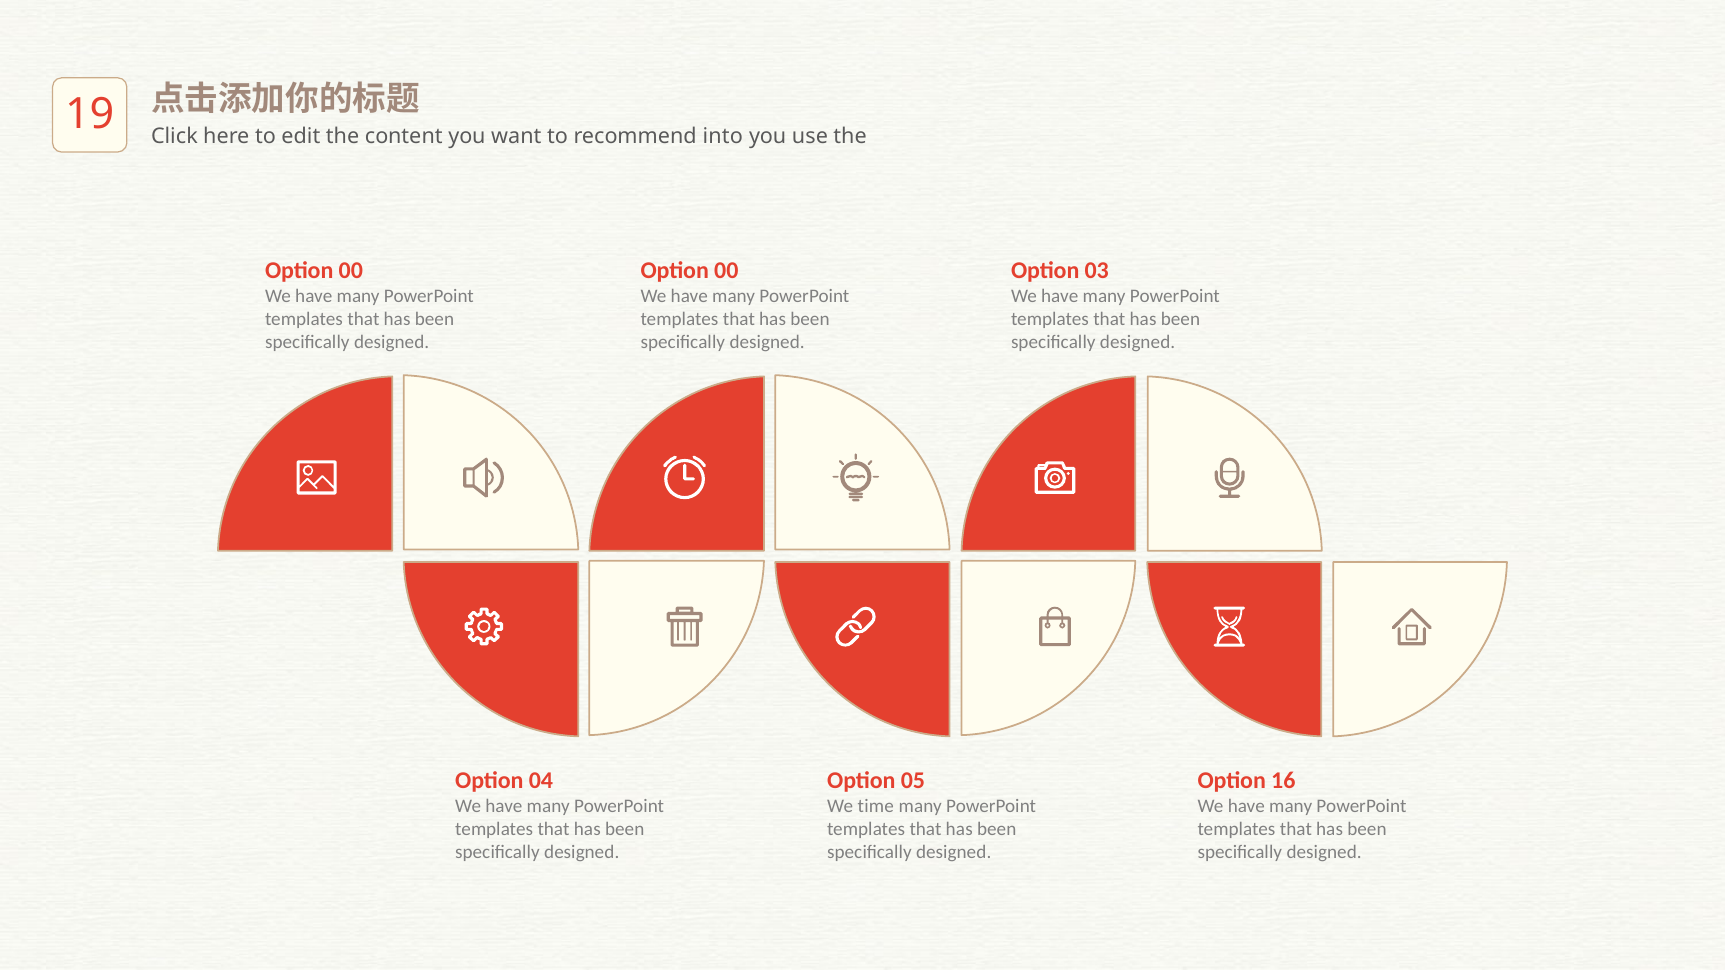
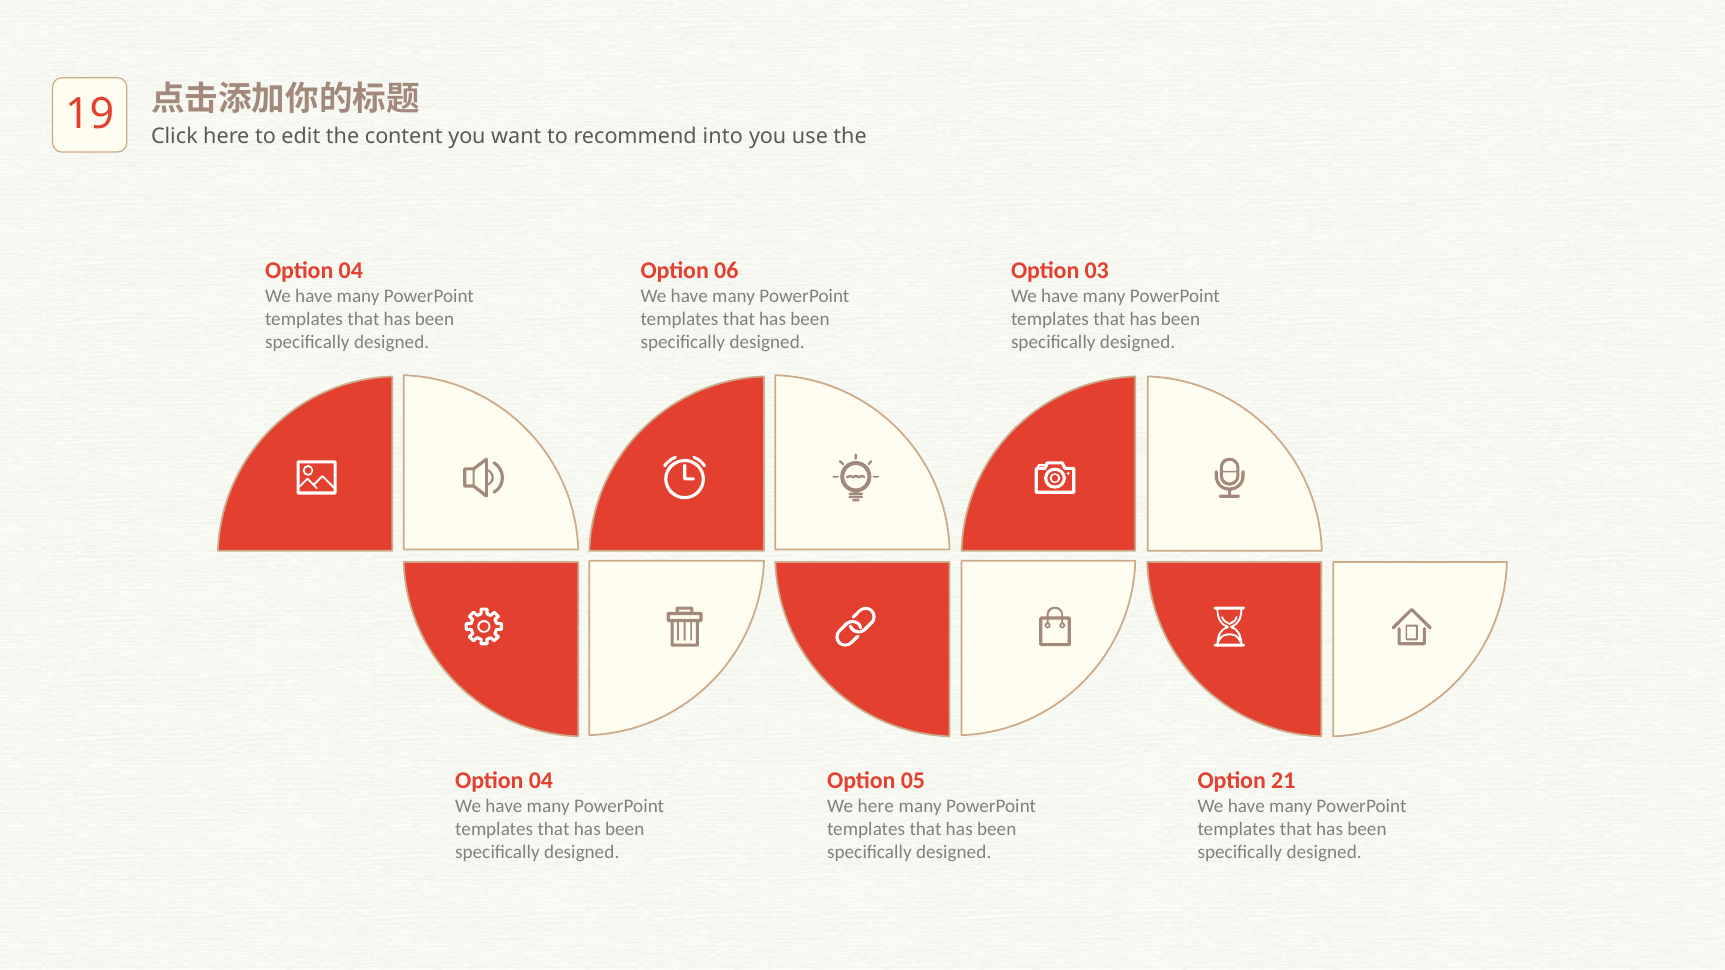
00: 00 -> 04 (351, 270)
00: 00 -> 06 (726, 270)
16: 16 -> 21 (1283, 780)
We time: time -> here (876, 806)
